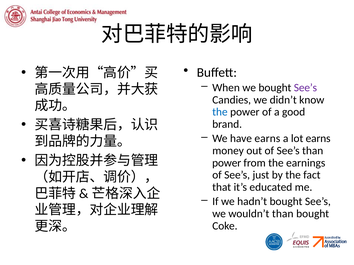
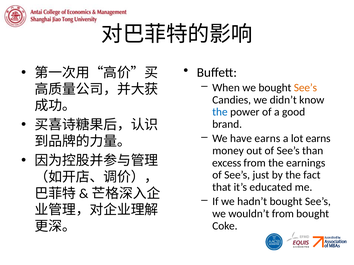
See’s colour: purple -> orange (305, 88)
power: power -> excess (227, 163)
wouldn’t than: than -> from (283, 214)
